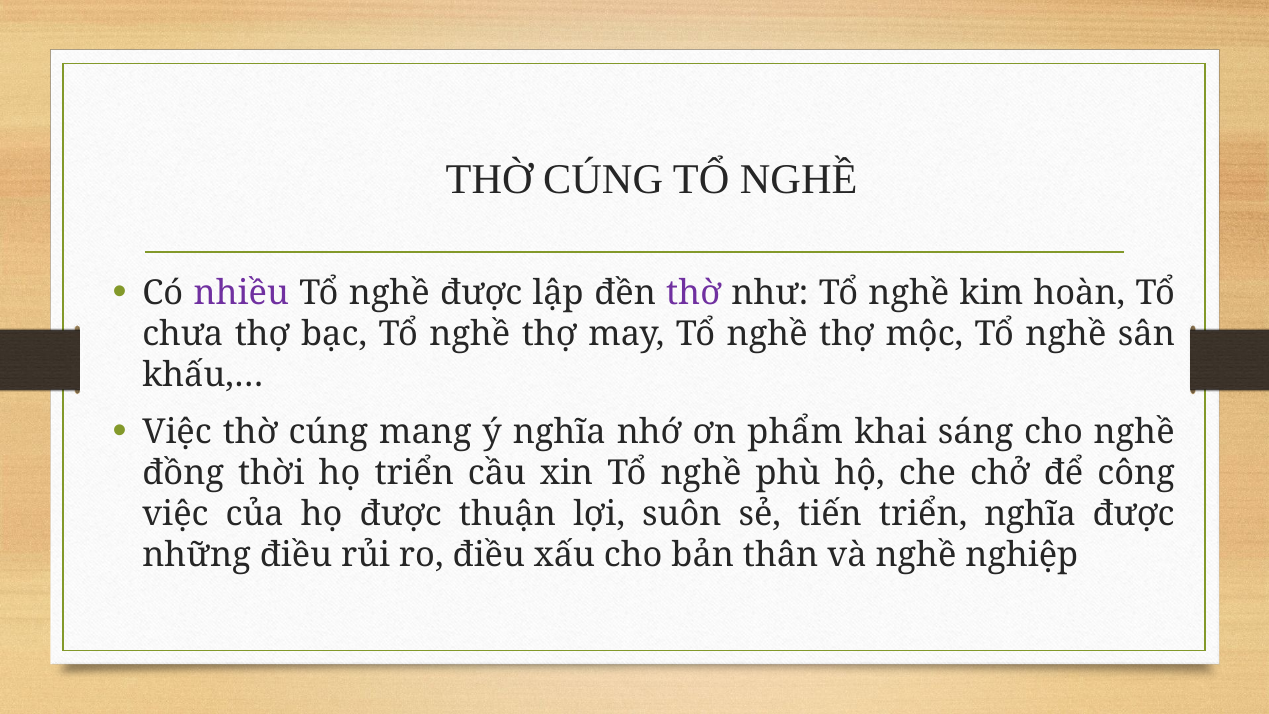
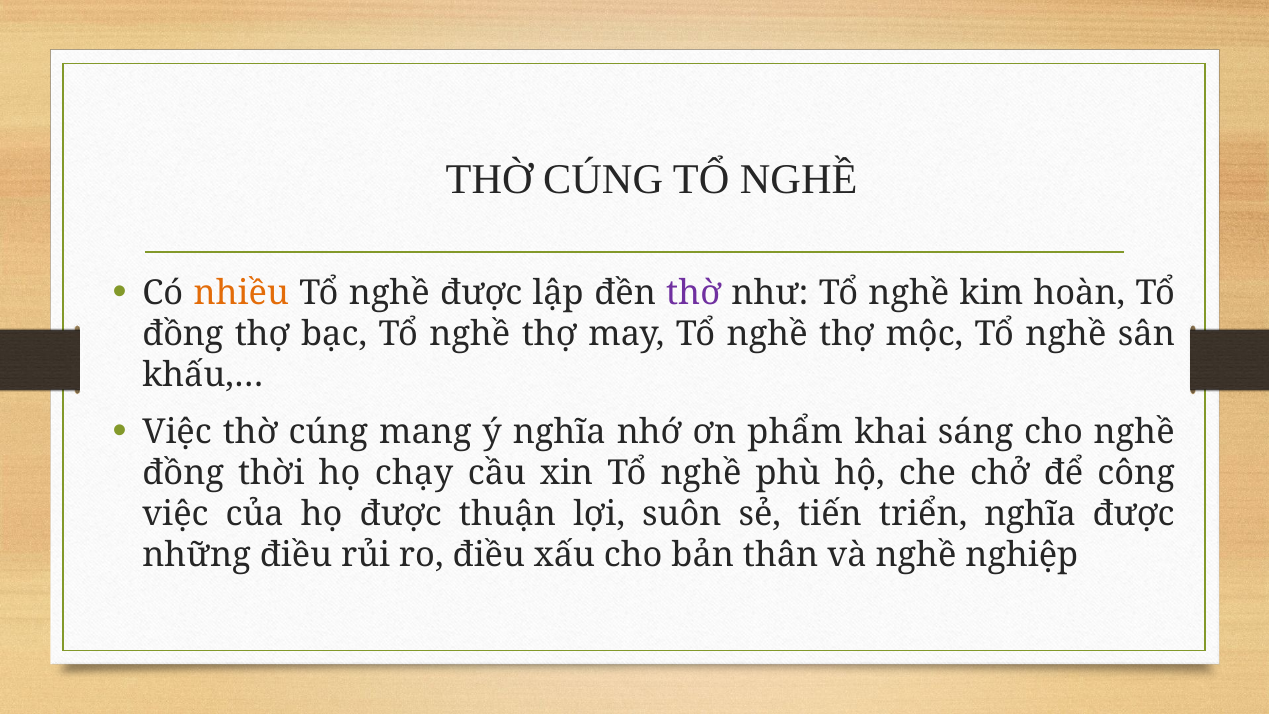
nhiều colour: purple -> orange (241, 293)
chưa: chưa -> đồng (183, 334)
họ triển: triển -> chạy (414, 473)
